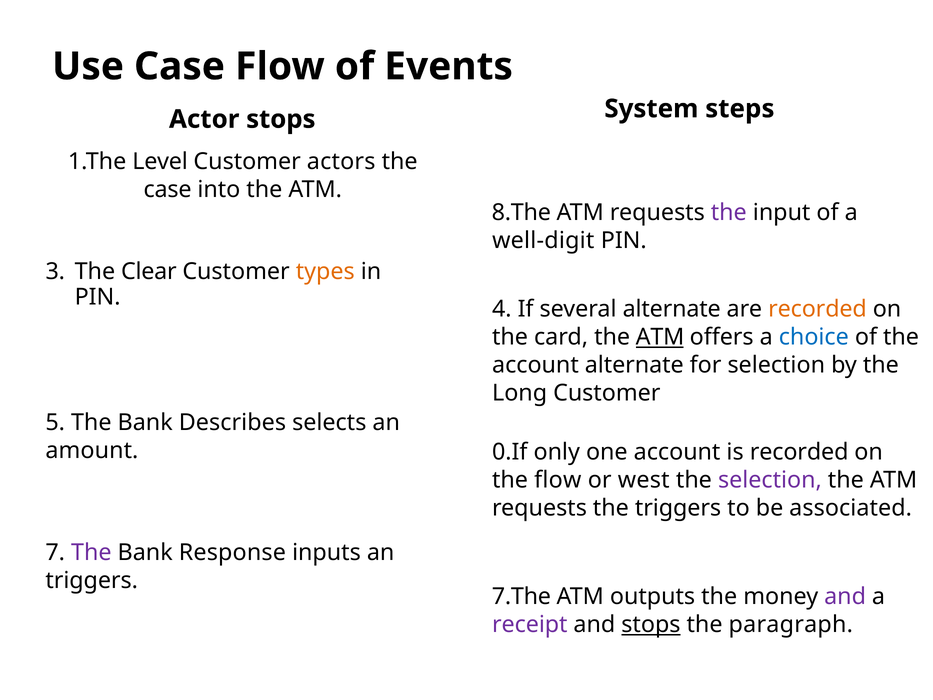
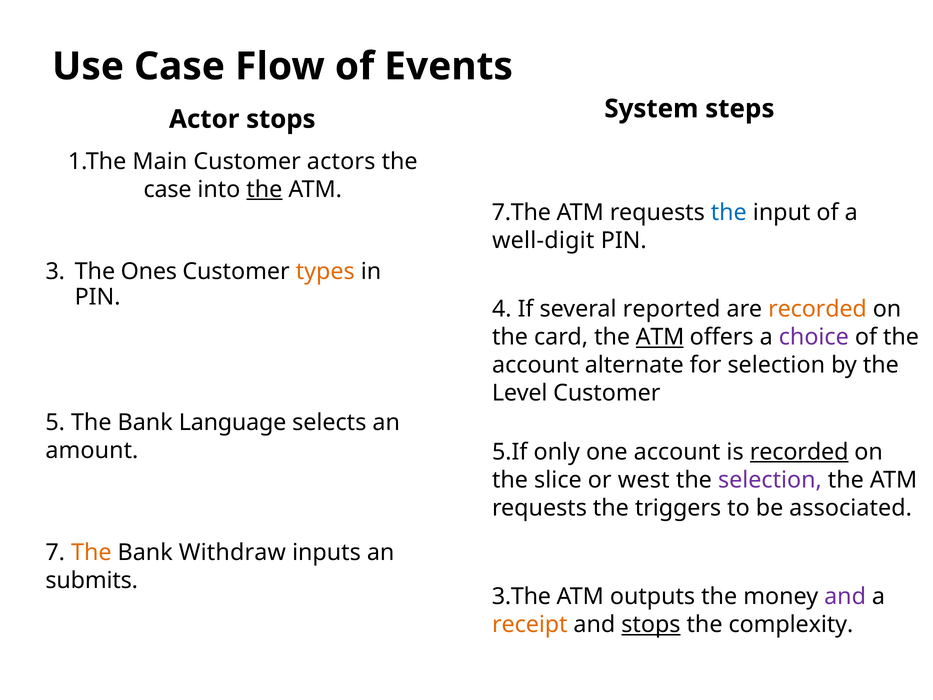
Level: Level -> Main (160, 161)
the underline: none -> present (264, 189)
8.The: 8.The -> 7.The (521, 212)
the colour: purple -> blue (729, 212)
Clear: Clear -> Ones (149, 272)
several alternate: alternate -> reported (672, 309)
choice colour: blue -> purple (814, 337)
Long: Long -> Level (520, 393)
Describes: Describes -> Language (233, 423)
0.If: 0.If -> 5.If (510, 452)
recorded underline: none -> present (799, 452)
the flow: flow -> slice (558, 480)
The colour: purple -> orange (91, 552)
Response: Response -> Withdraw (232, 552)
triggers: triggers -> submits (92, 580)
7.The: 7.The -> 3.The (521, 596)
receipt colour: purple -> orange (530, 624)
paragraph: paragraph -> complexity (791, 624)
